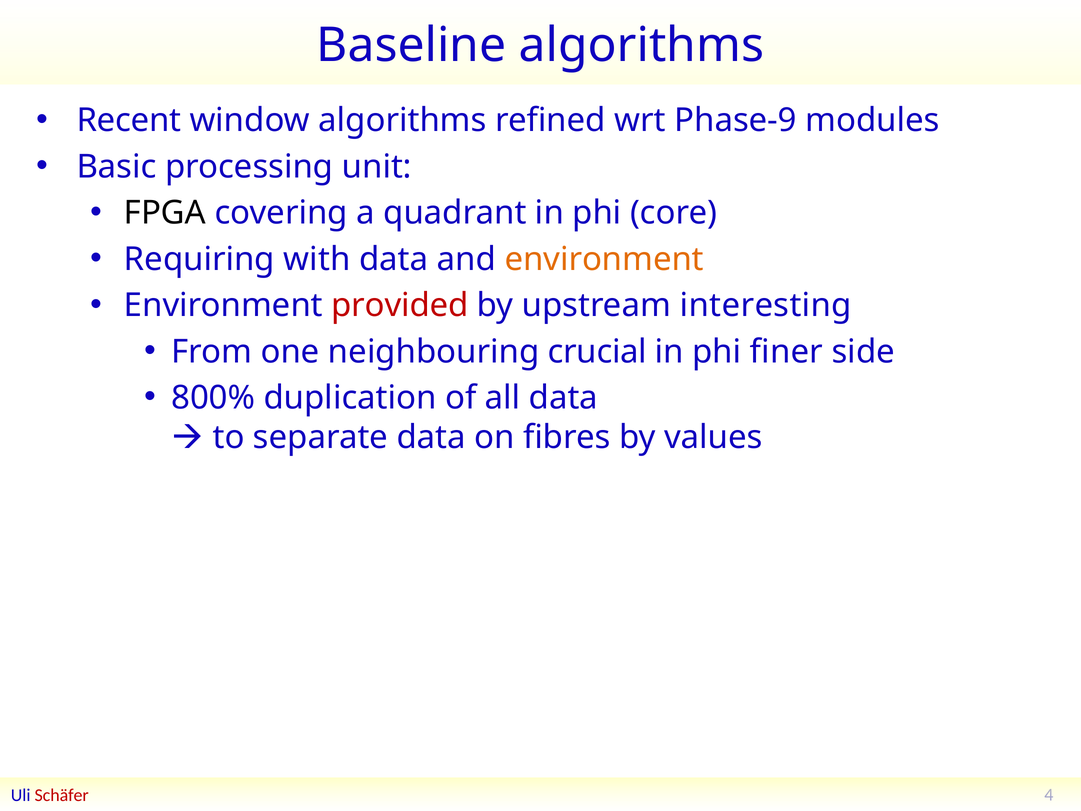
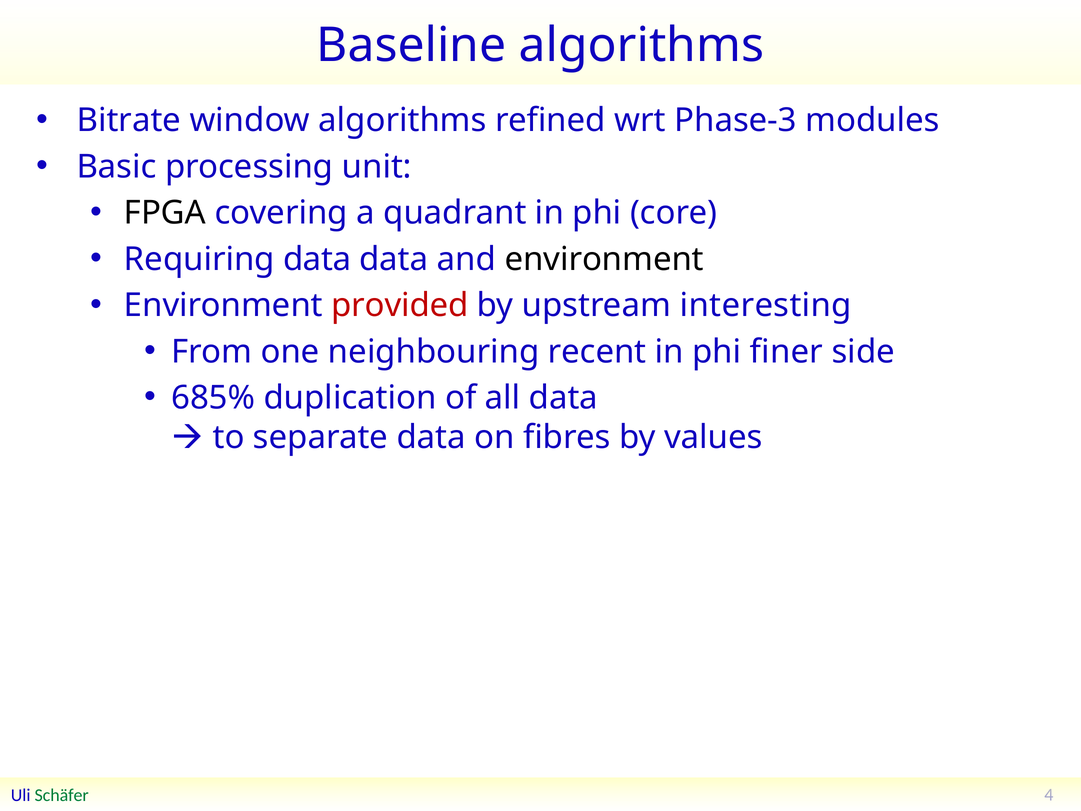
Recent: Recent -> Bitrate (129, 120)
Phase-9: Phase-9 -> Phase-3 (736, 120)
Requiring with: with -> data (317, 259)
environment colour: orange -> black (604, 259)
crucial: crucial -> recent (597, 352)
800%: 800% -> 685% (213, 398)
Schäfer colour: red -> green (62, 795)
